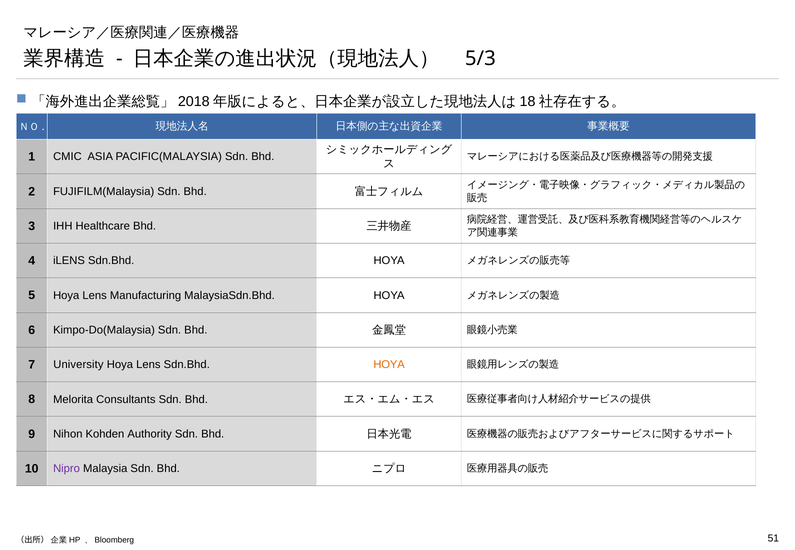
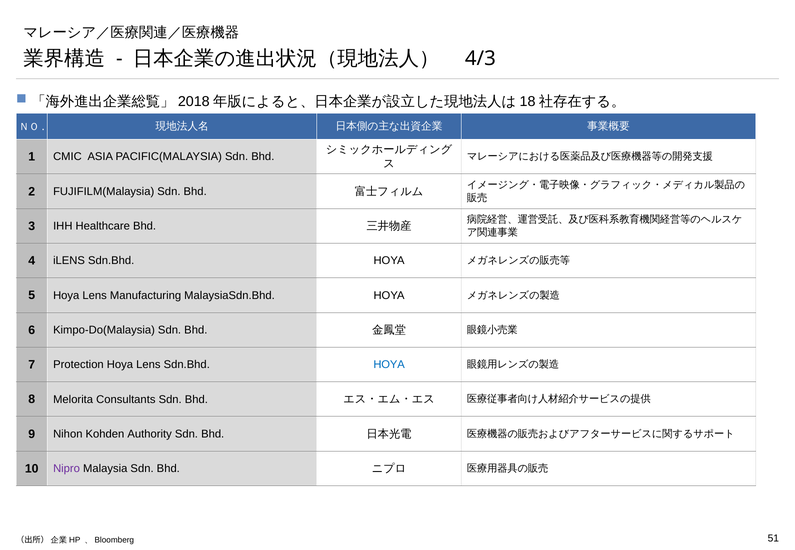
5/3: 5/3 -> 4/3 (480, 58)
University: University -> Protection (78, 365)
HOYA colour: orange -> blue (389, 365)
